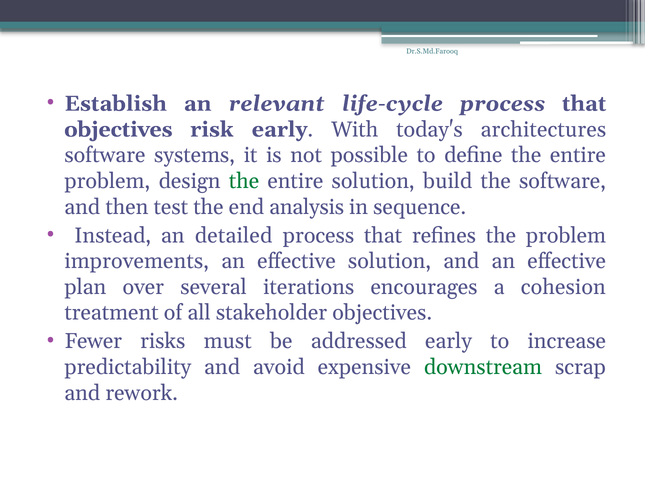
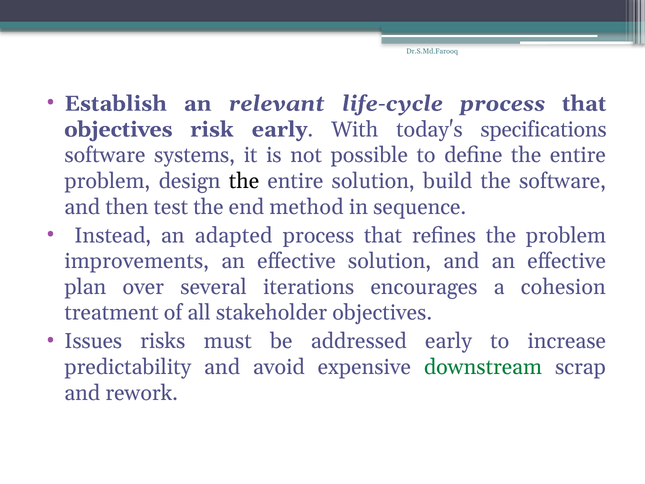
architectures: architectures -> specifications (544, 129)
the colour: green -> black (244, 181)
analysis: analysis -> method (306, 207)
detailed: detailed -> adapted (234, 235)
Fewer: Fewer -> Issues (93, 341)
